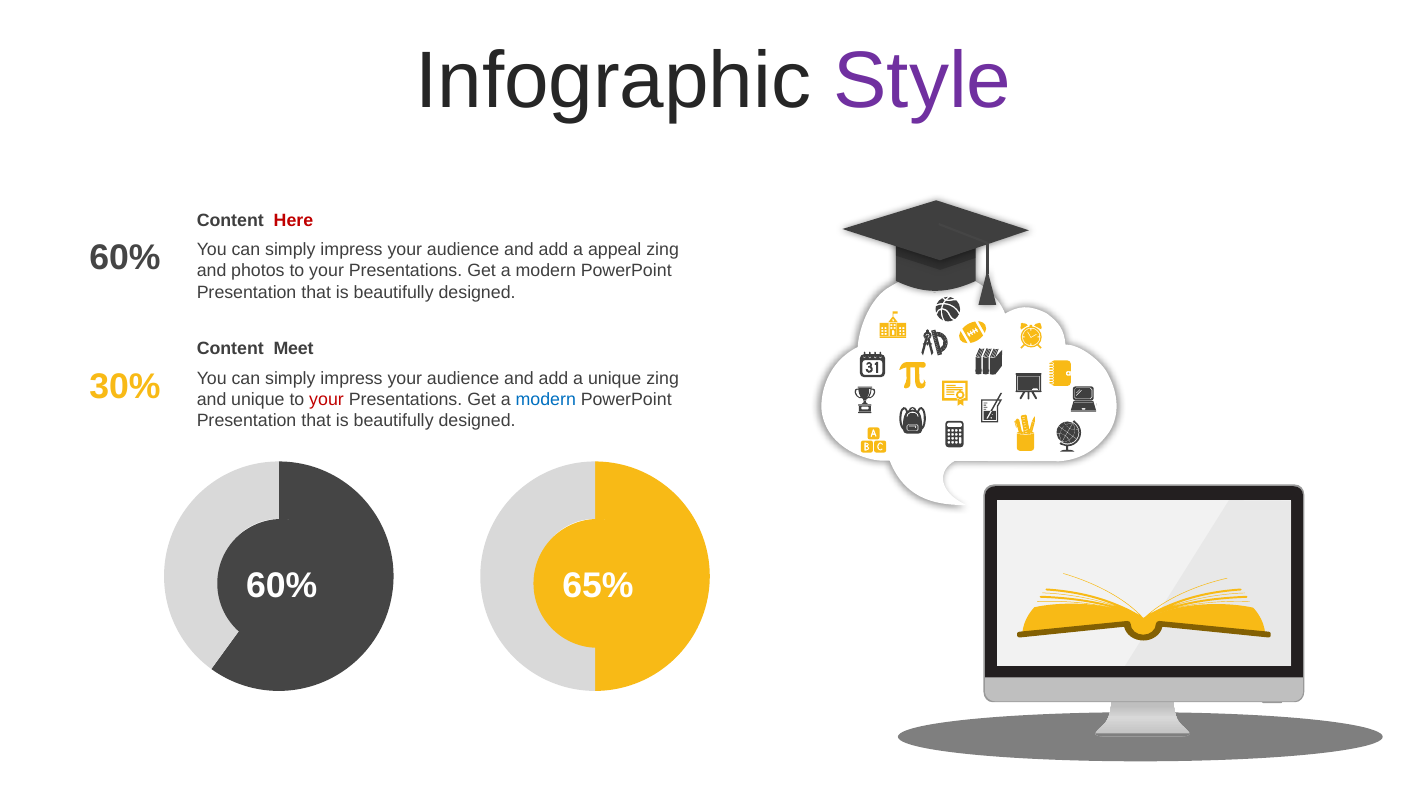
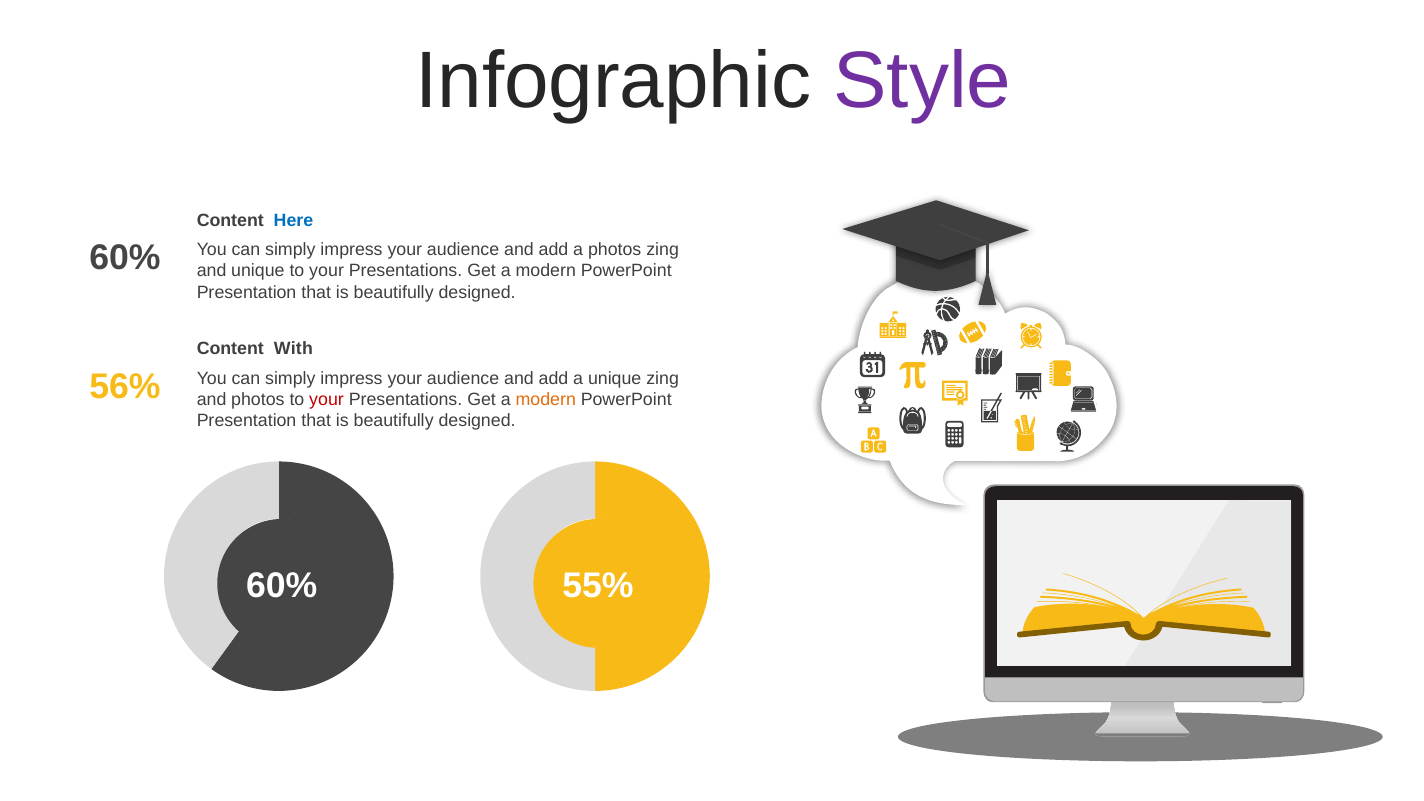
Here colour: red -> blue (293, 220)
a appeal: appeal -> photos (615, 250)
and photos: photos -> unique (258, 271)
Meet: Meet -> With (293, 349)
30%: 30% -> 56% (125, 387)
and unique: unique -> photos (258, 400)
modern colour: blue -> orange (546, 400)
65%: 65% -> 55% (598, 586)
